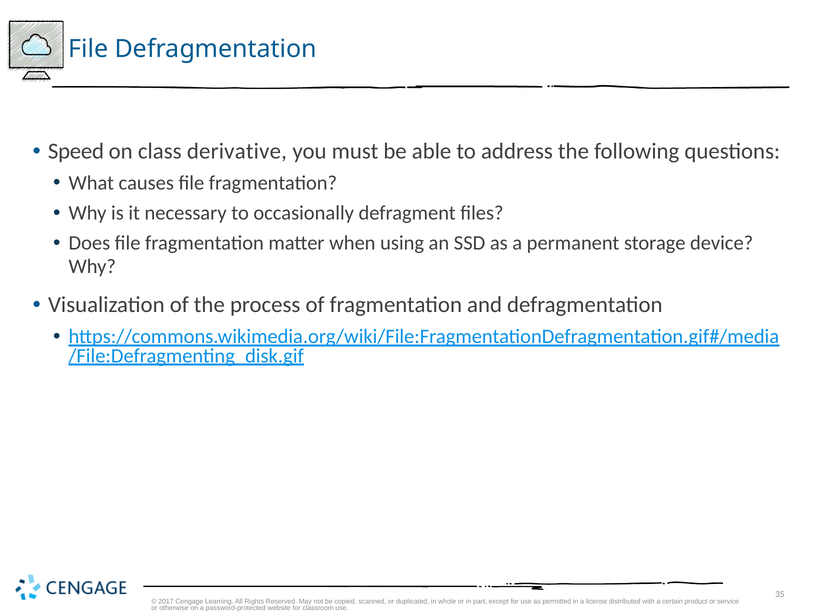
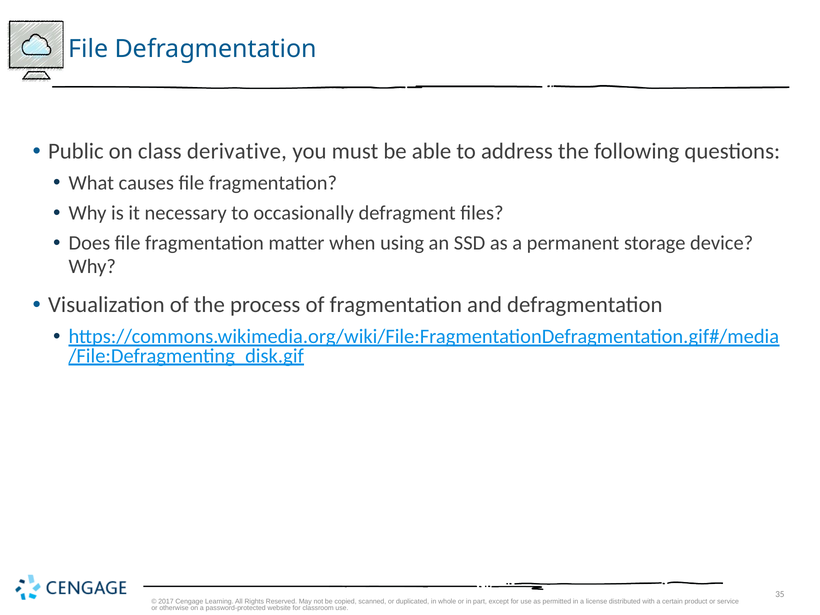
Speed: Speed -> Public (76, 151)
